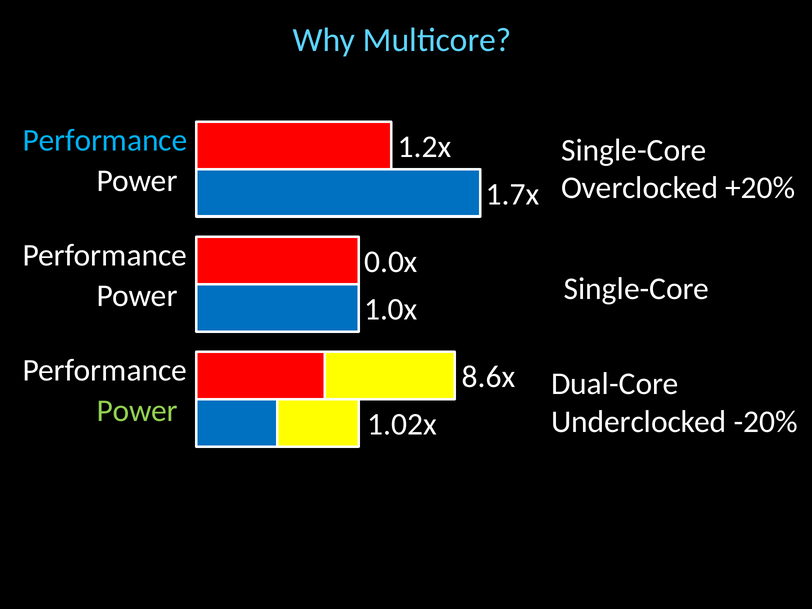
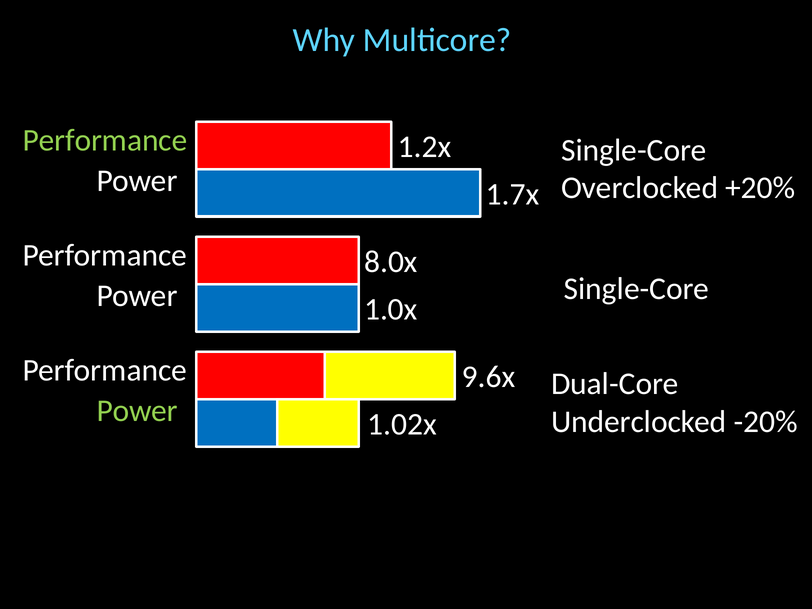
Performance colour: light blue -> light green (105, 140)
0.0x: 0.0x -> 8.0x (391, 262)
8.6x: 8.6x -> 9.6x (489, 377)
